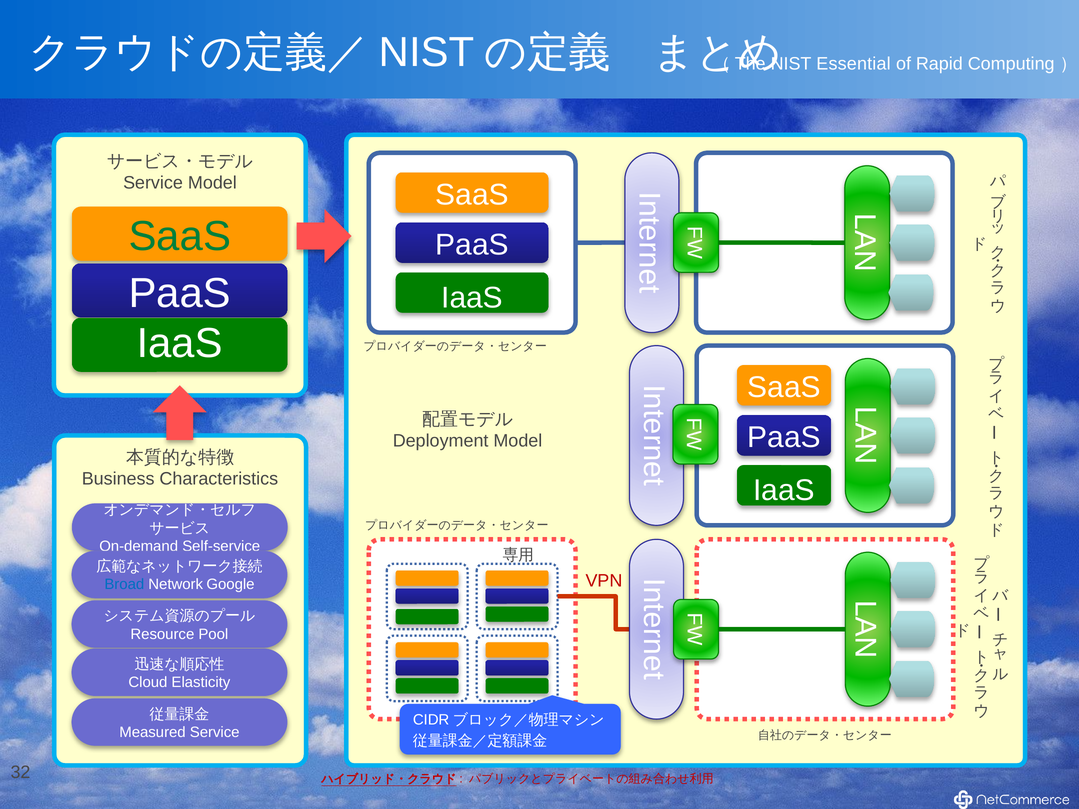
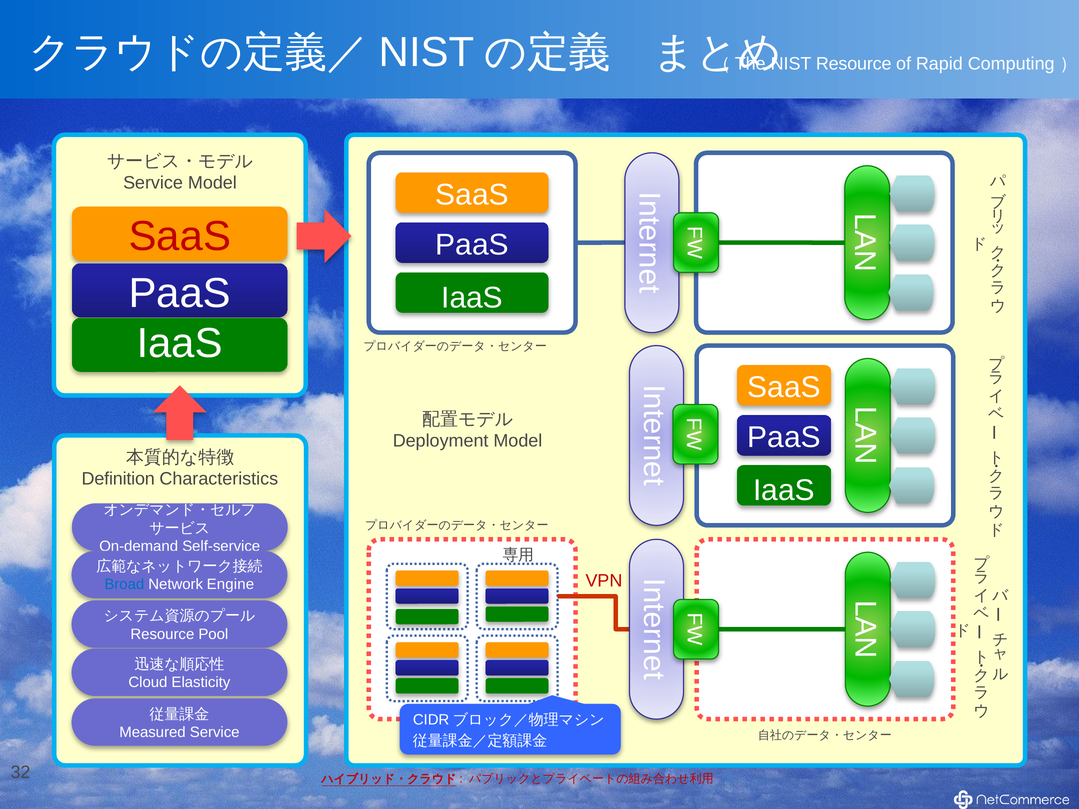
NIST Essential: Essential -> Resource (854, 64)
SaaS colour: green -> red (180, 237)
Business: Business -> Definition (118, 479)
Google: Google -> Engine (230, 585)
